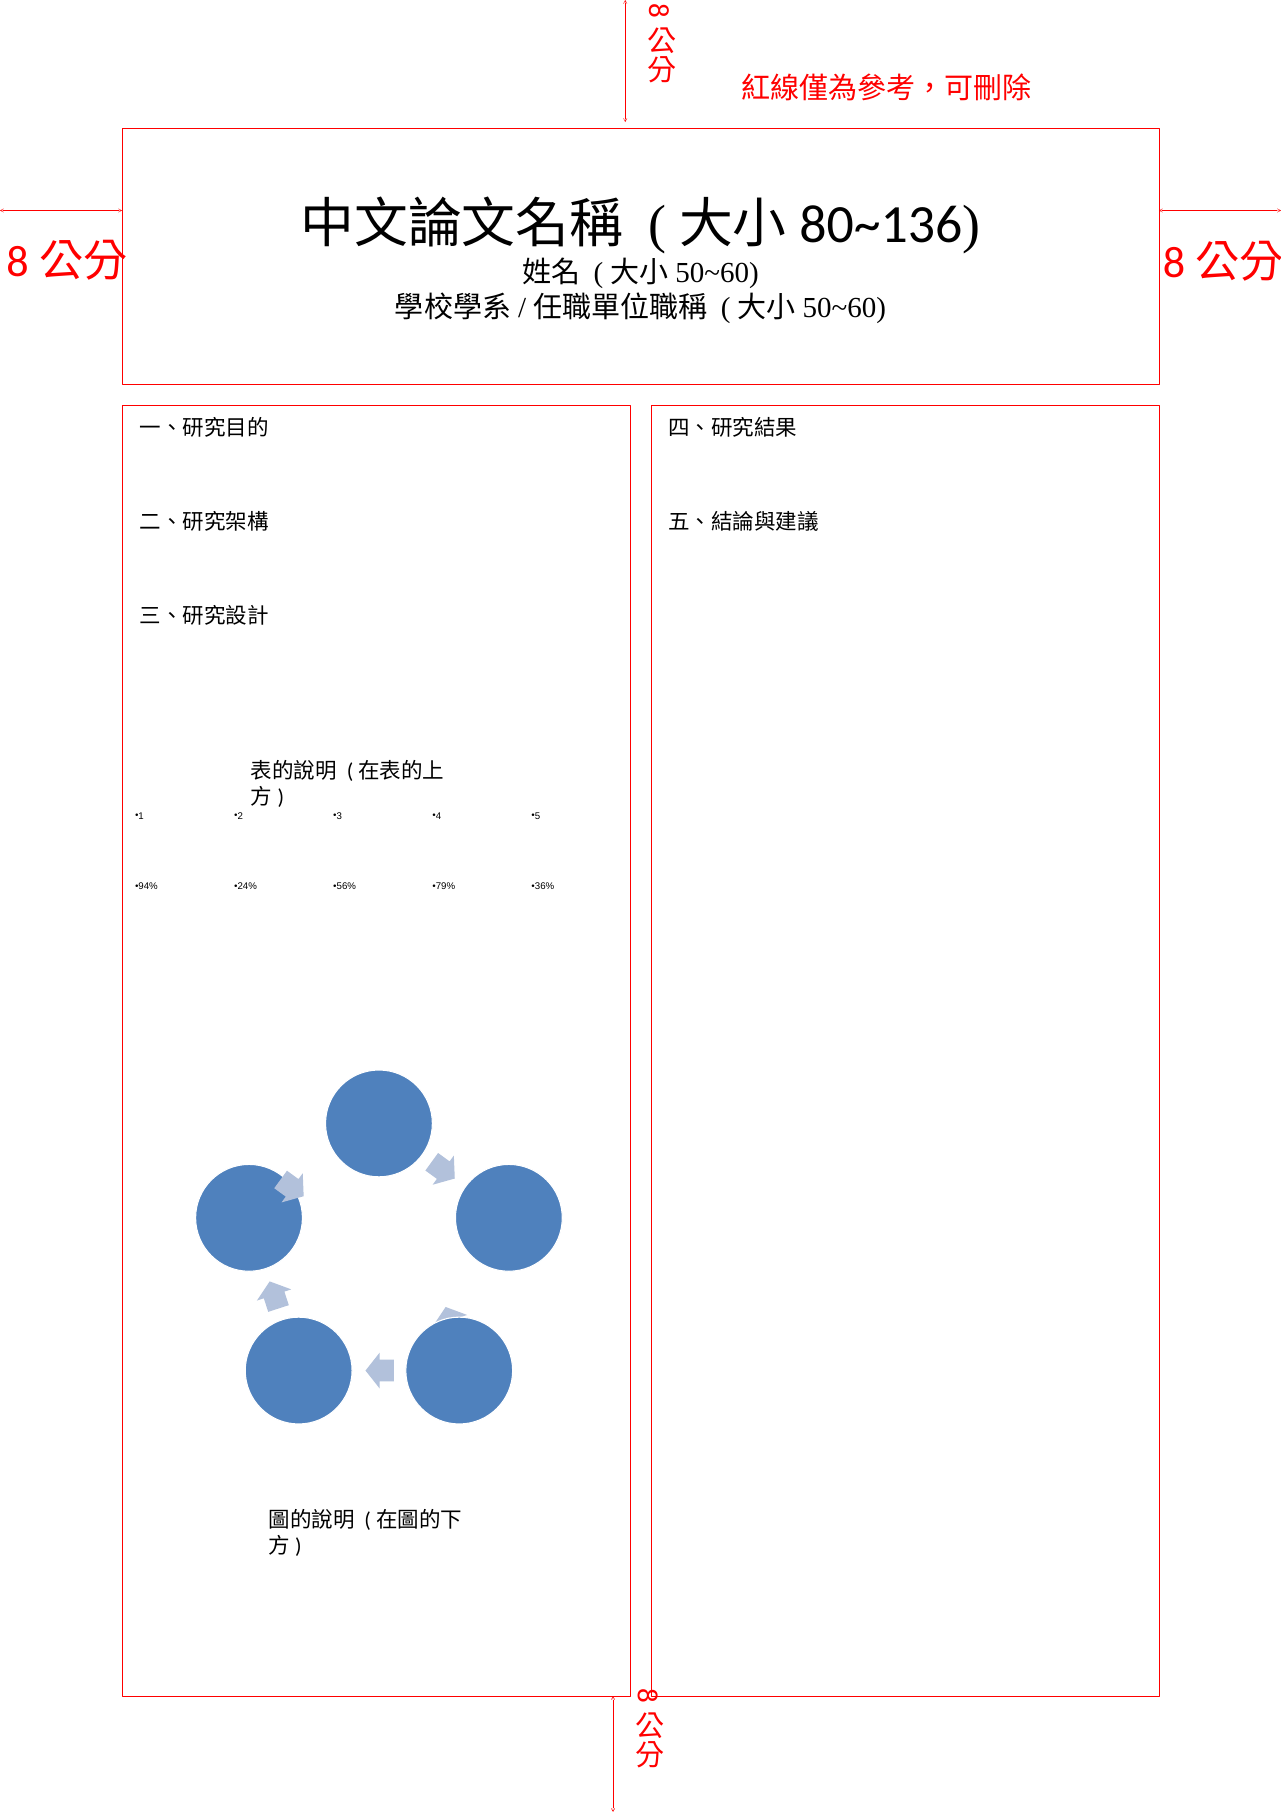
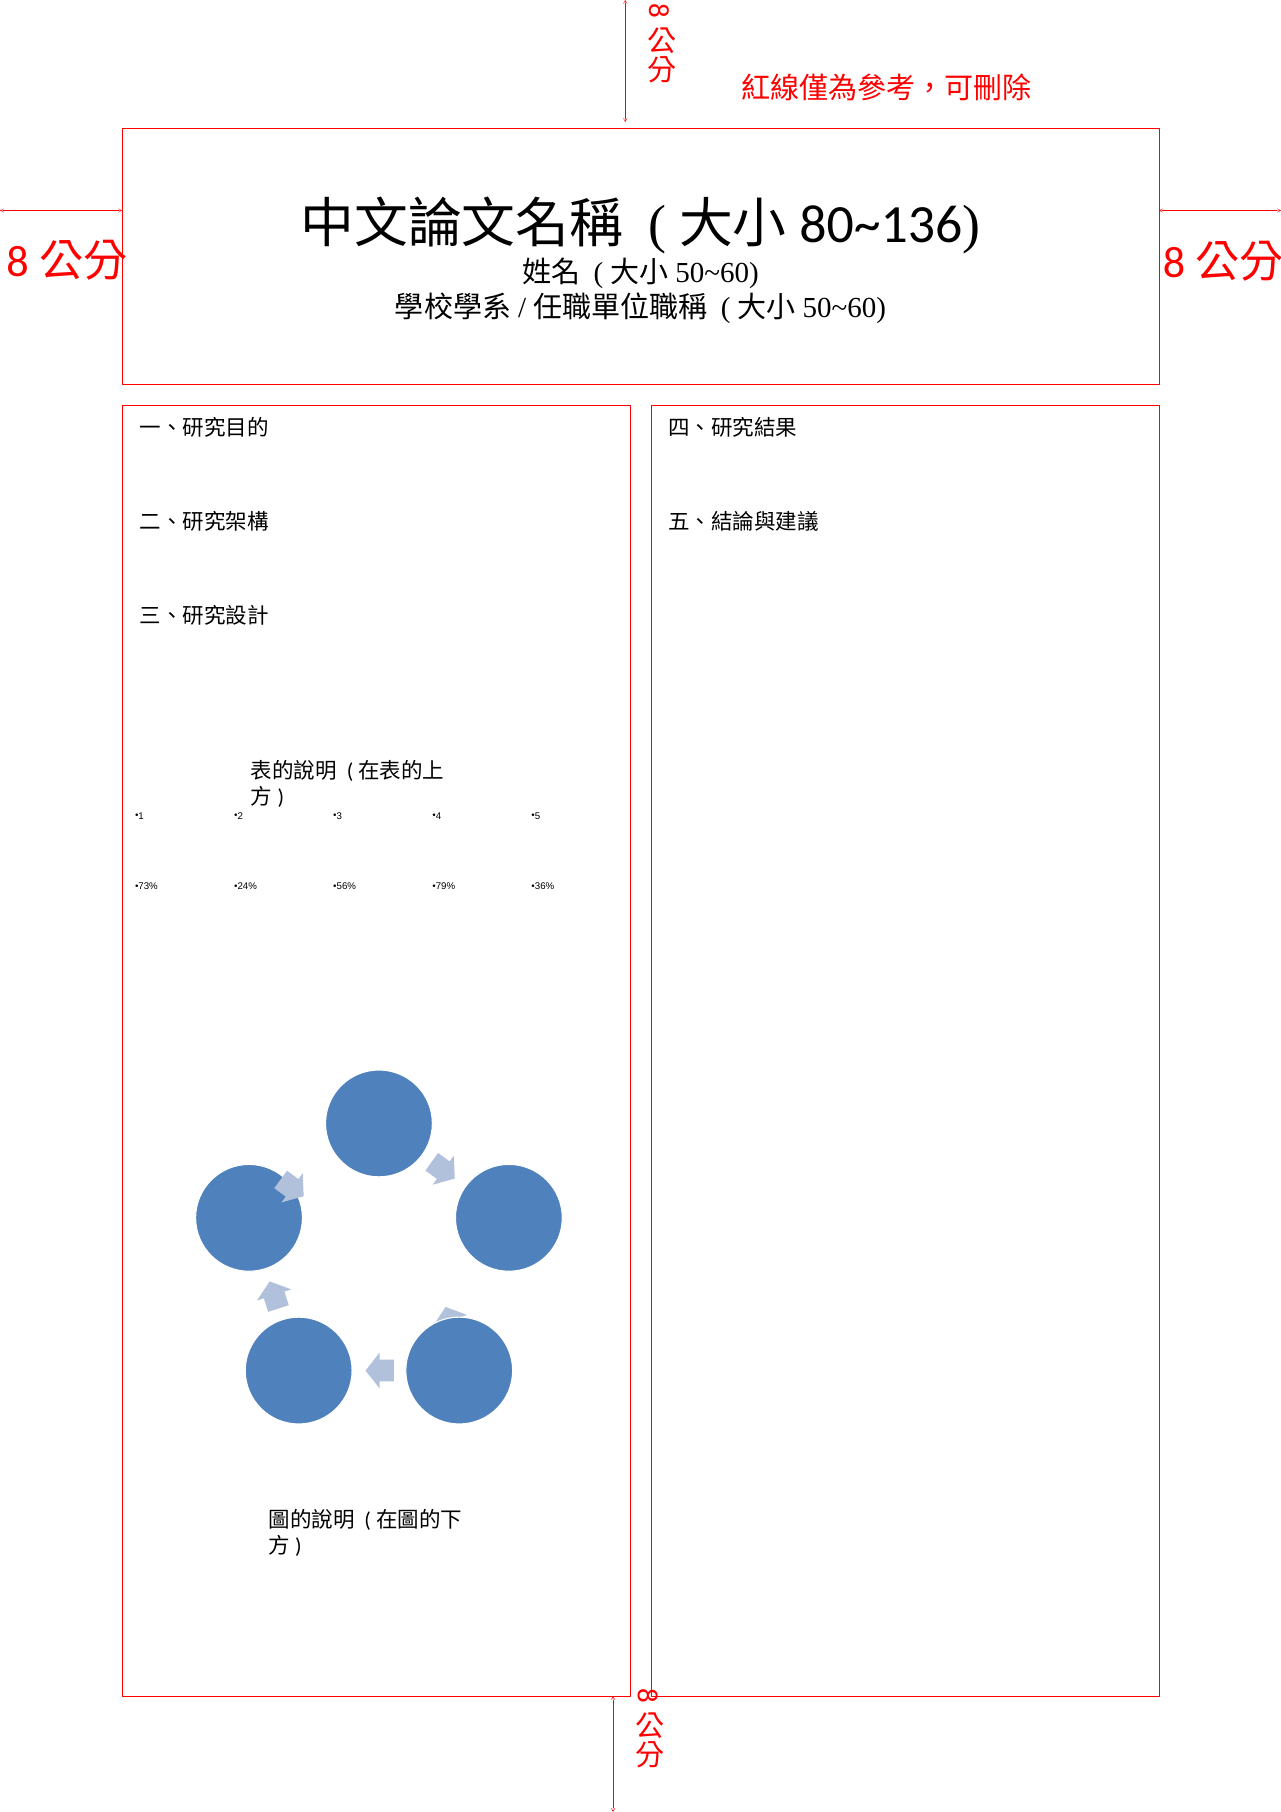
94%: 94% -> 73% (148, 886)
